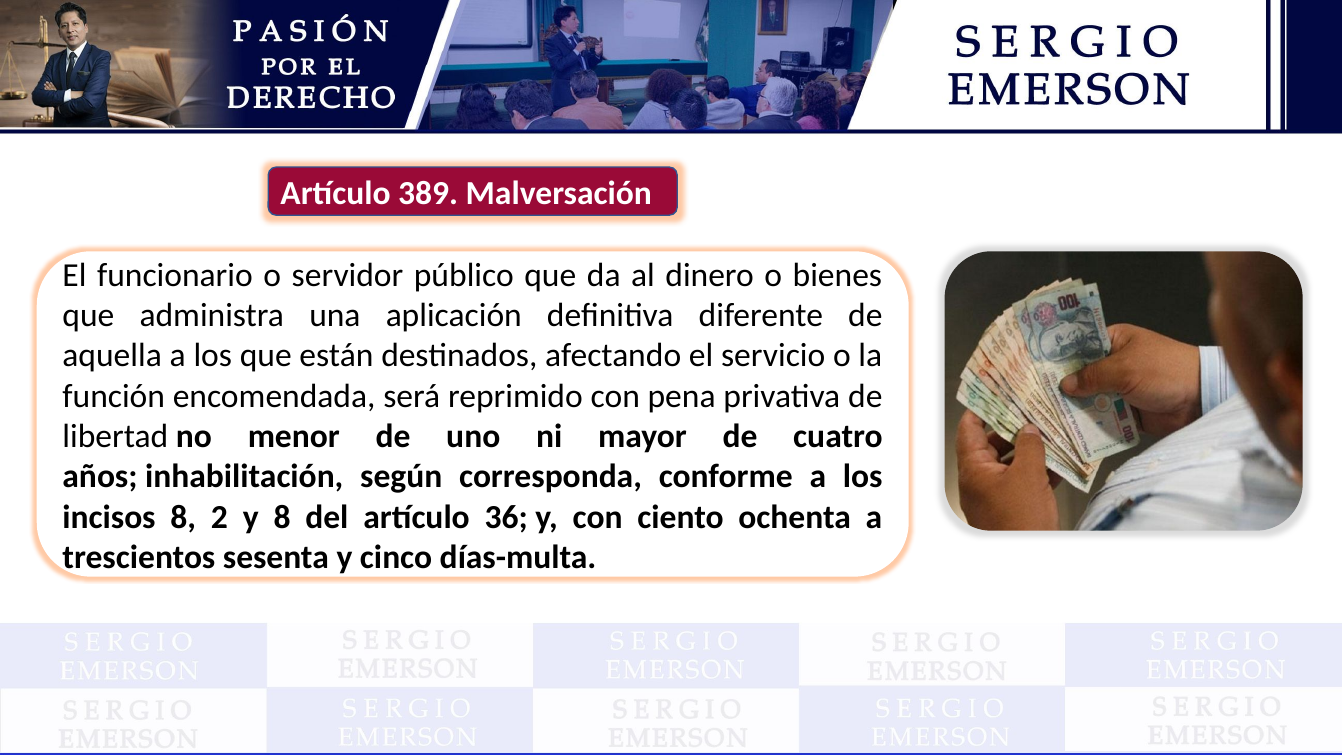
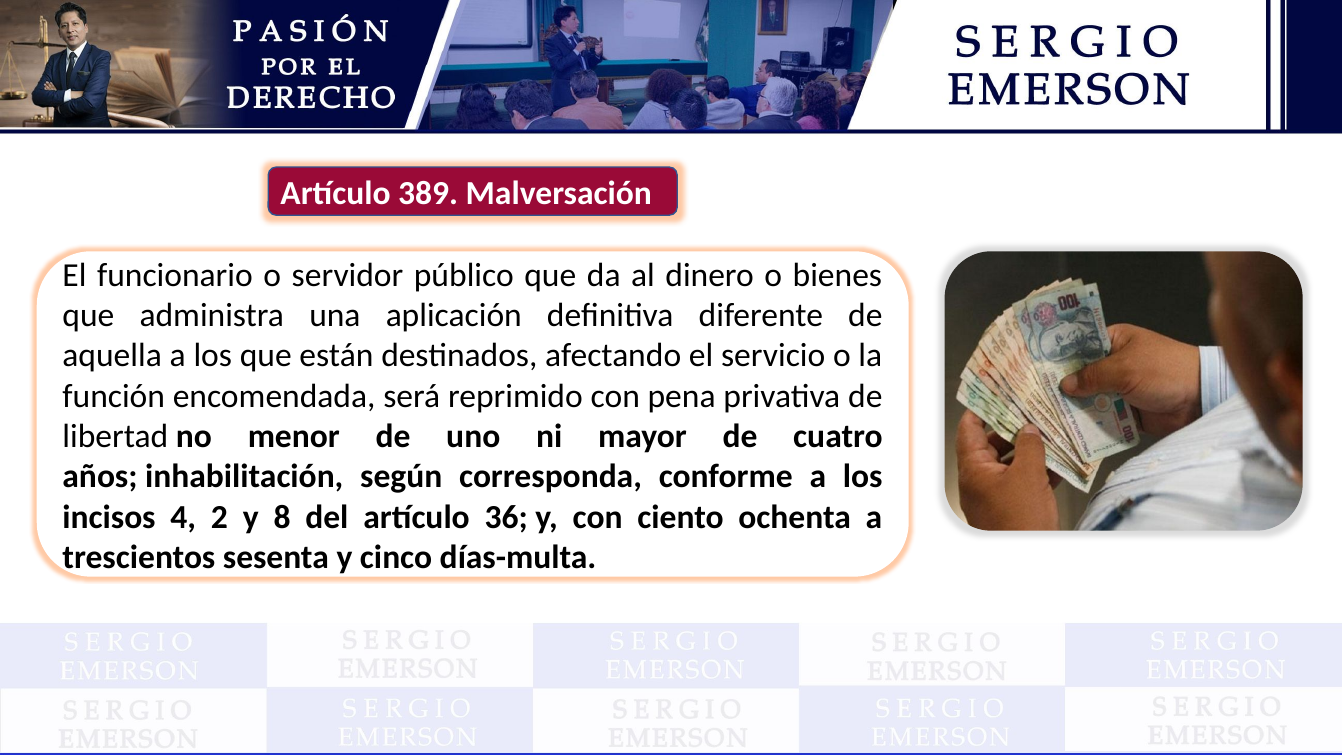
incisos 8: 8 -> 4 (183, 517)
